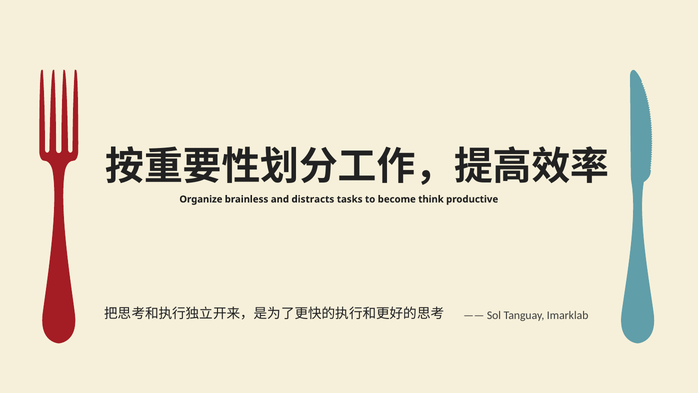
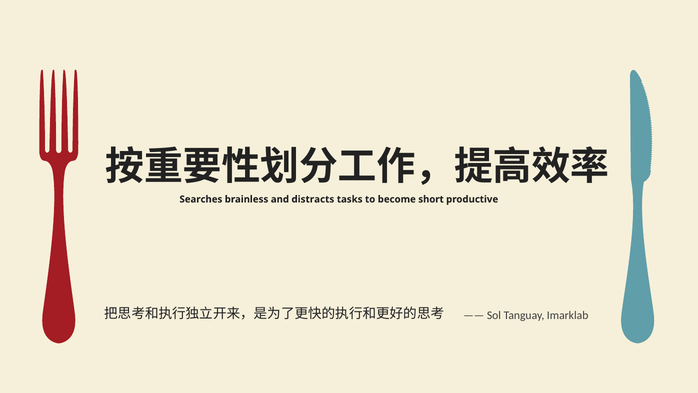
Organize: Organize -> Searches (201, 199)
think: think -> short (431, 199)
